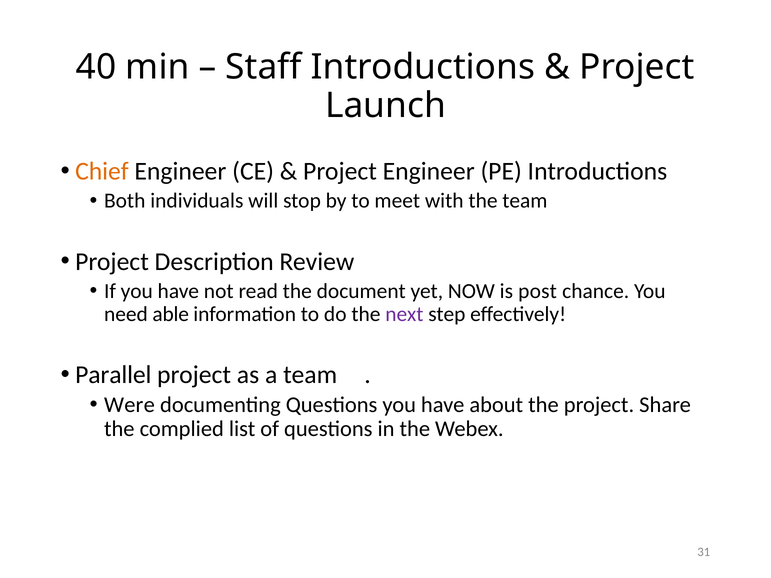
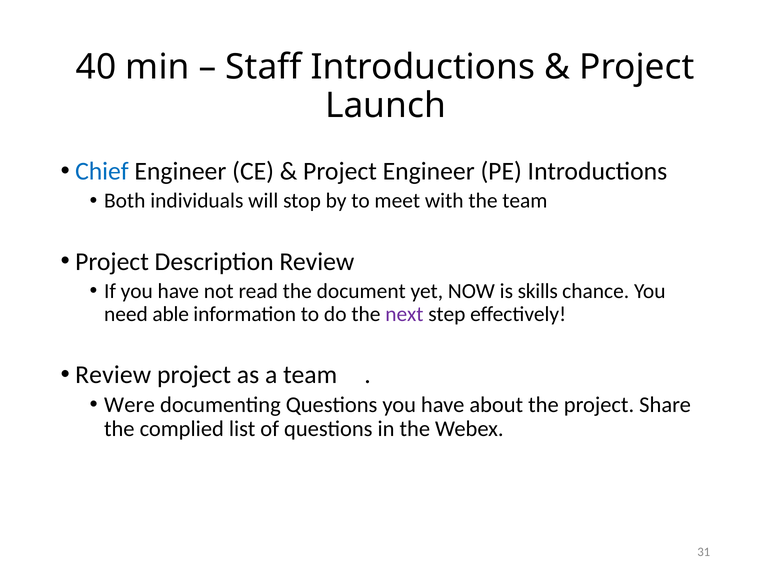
Chief colour: orange -> blue (102, 172)
post: post -> skills (538, 291)
Parallel: Parallel -> Review (113, 375)
